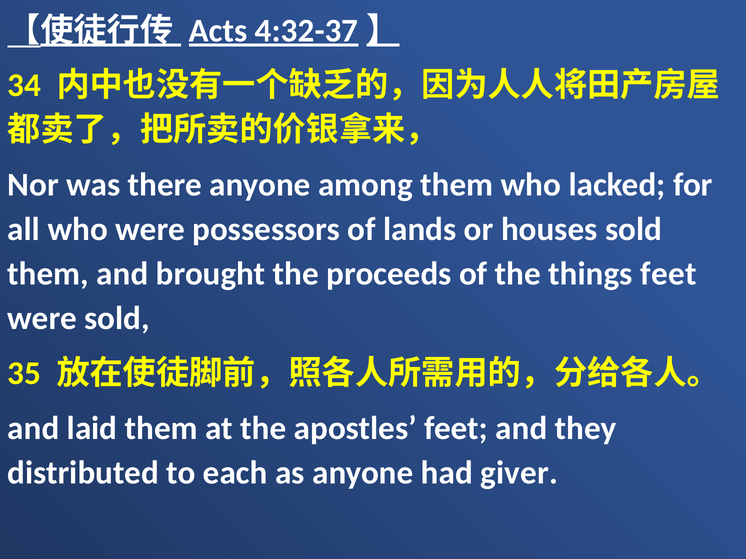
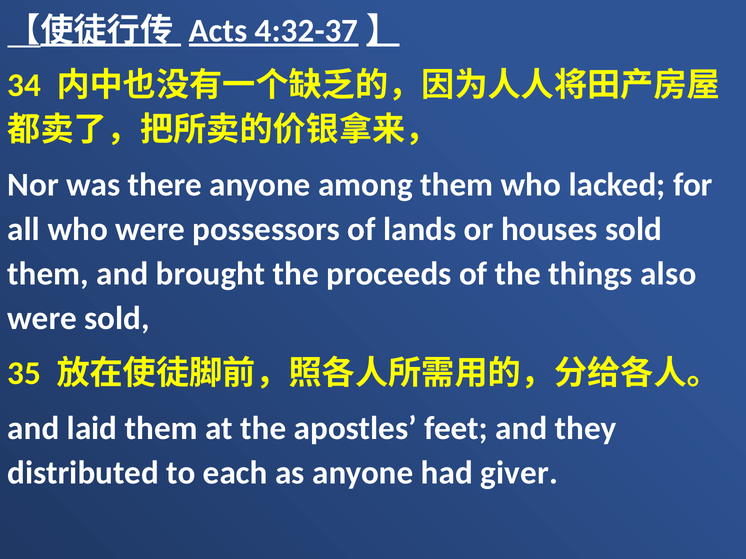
things feet: feet -> also (668, 274)
